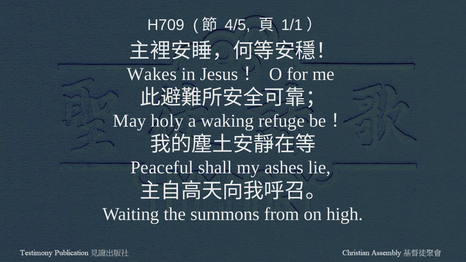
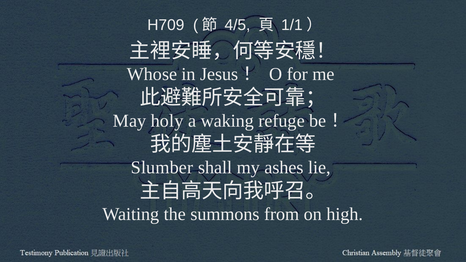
Wakes: Wakes -> Whose (152, 74)
Peaceful: Peaceful -> Slumber (162, 168)
